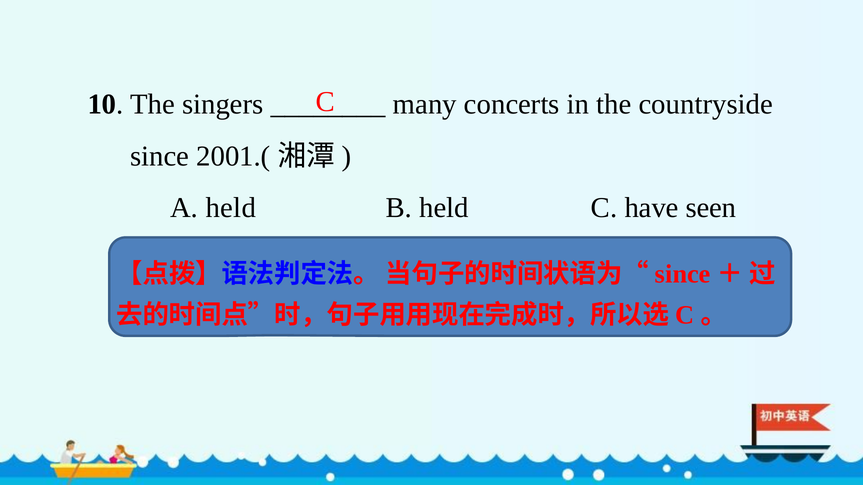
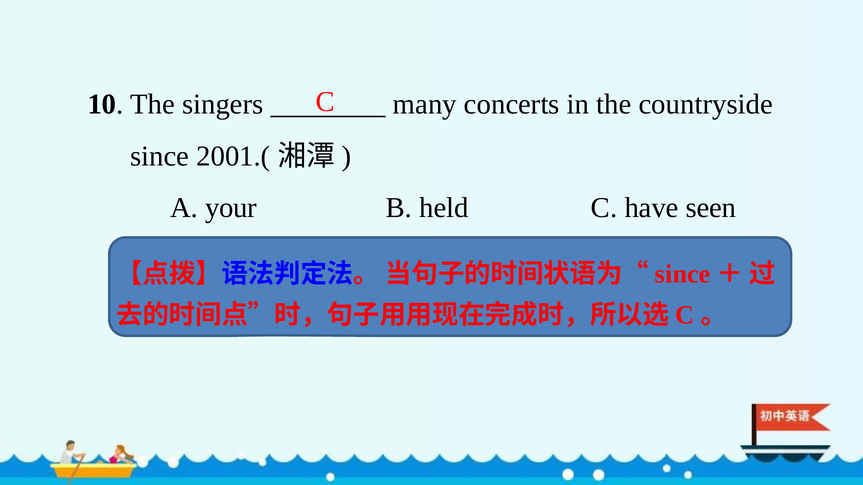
A held: held -> your (231, 208)
